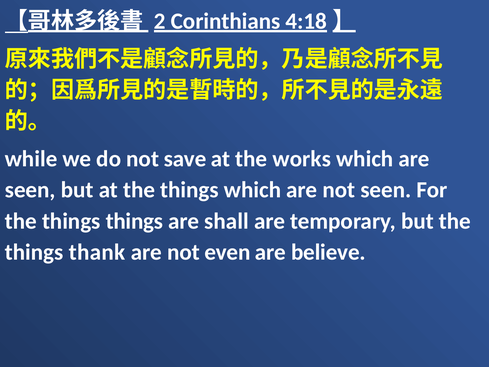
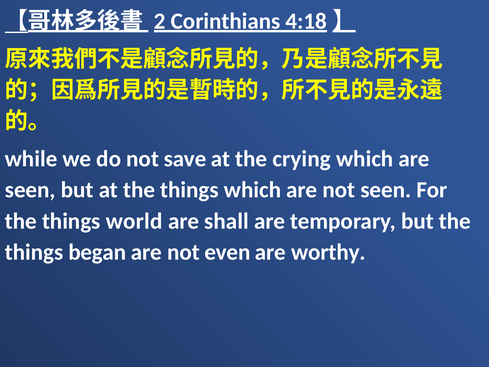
works: works -> crying (302, 159)
things things: things -> world (134, 221)
thank: thank -> began (97, 252)
believe: believe -> worthy (328, 252)
